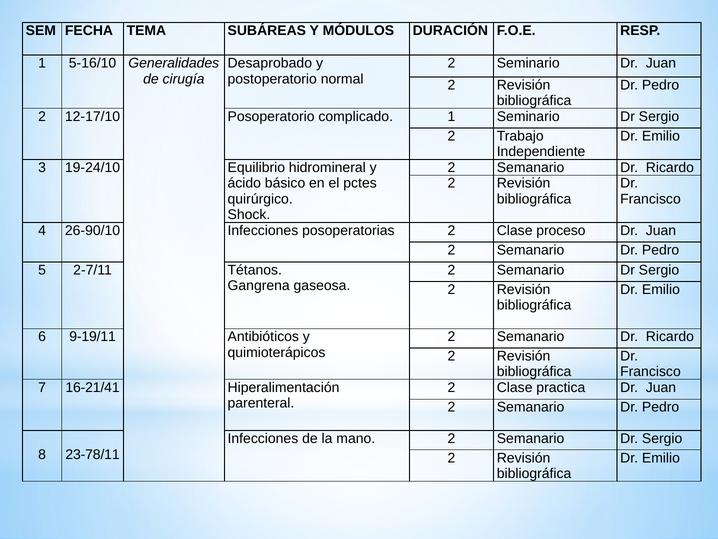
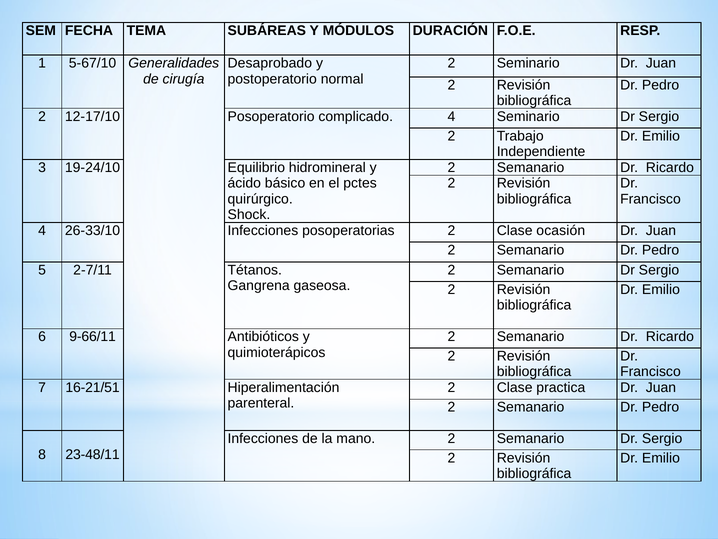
5-16/10: 5-16/10 -> 5-67/10 (93, 63)
complicado 1: 1 -> 4 (452, 116)
26-90/10: 26-90/10 -> 26-33/10 (92, 230)
proceso: proceso -> ocasión (561, 230)
9-19/11: 9-19/11 -> 9-66/11 (93, 336)
16-21/41: 16-21/41 -> 16-21/51 (93, 387)
23-78/11: 23-78/11 -> 23-48/11 (93, 454)
